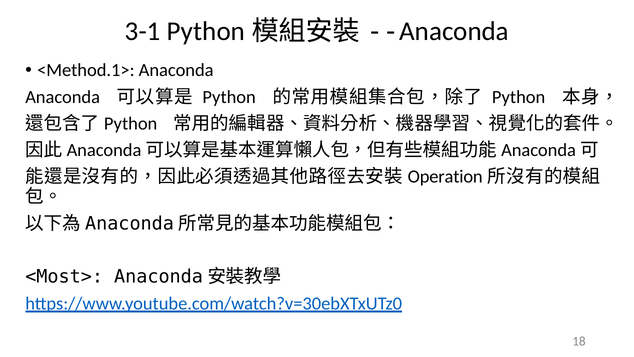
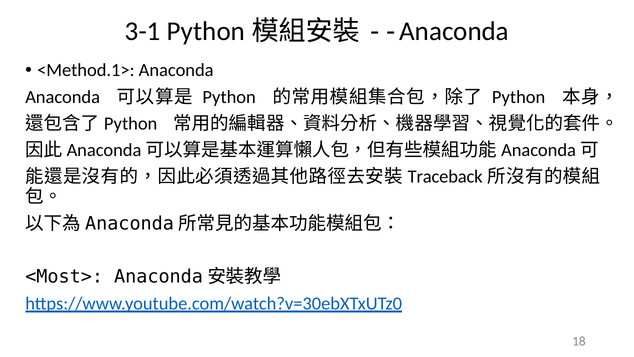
Operation: Operation -> Traceback (445, 177)
